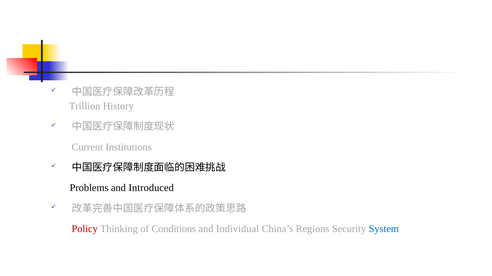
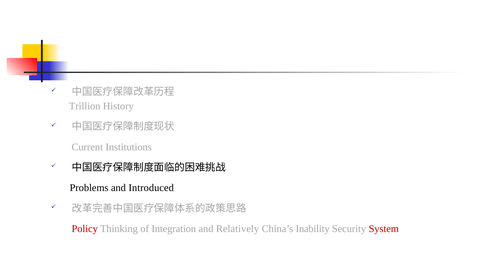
Conditions: Conditions -> Integration (174, 229)
Individual: Individual -> Relatively (238, 229)
Regions: Regions -> Inability (313, 229)
System colour: blue -> red (384, 229)
